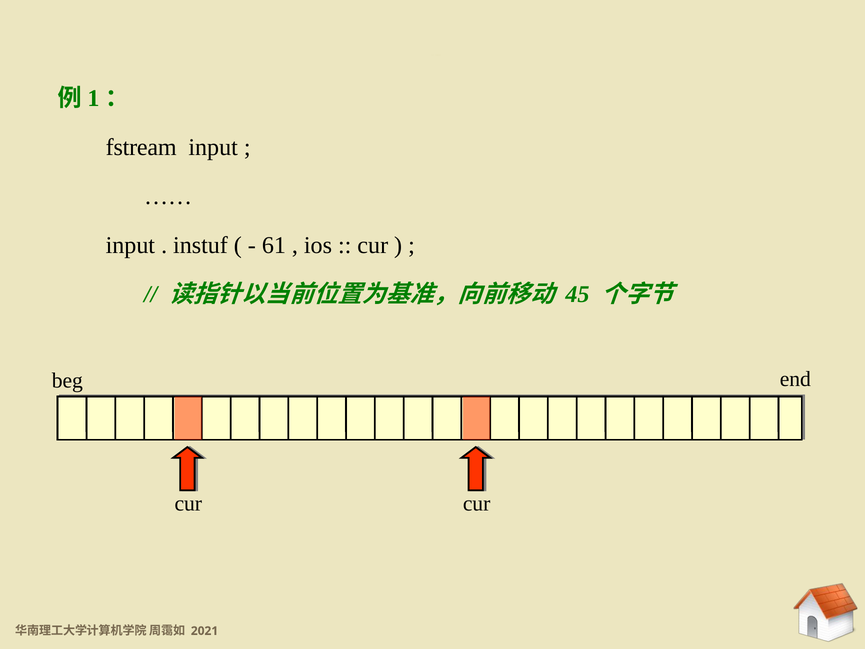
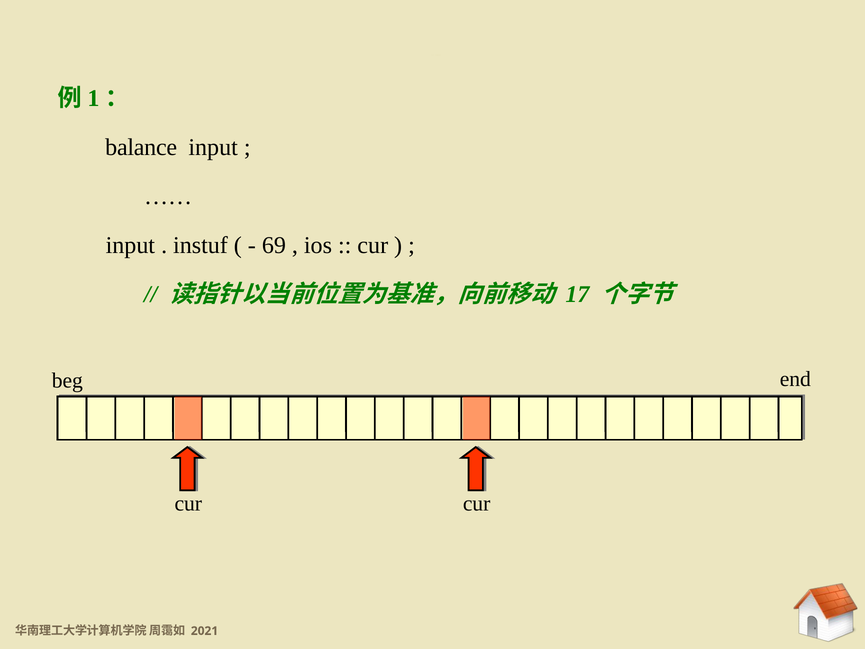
fstream: fstream -> balance (141, 147)
61: 61 -> 69 (274, 245)
45: 45 -> 17 (577, 294)
